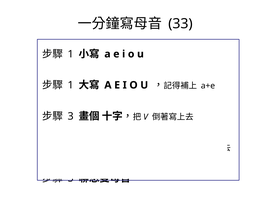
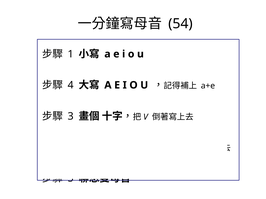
33: 33 -> 54 (181, 24)
1: 1 -> 4 (71, 85)
